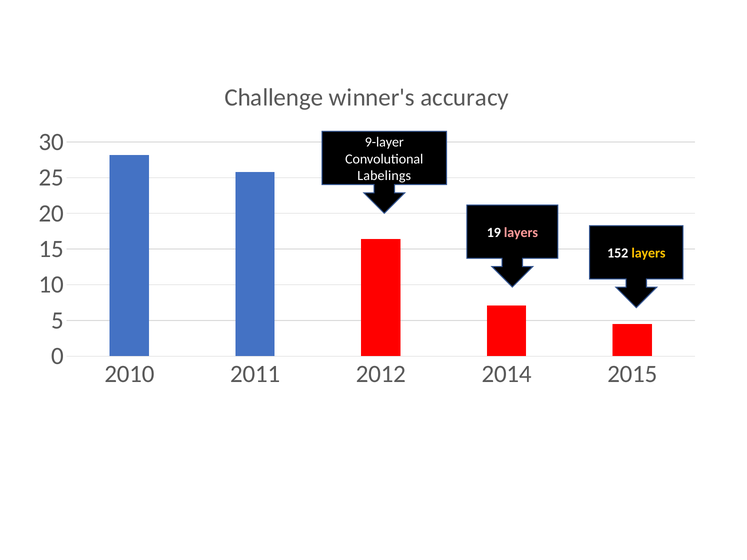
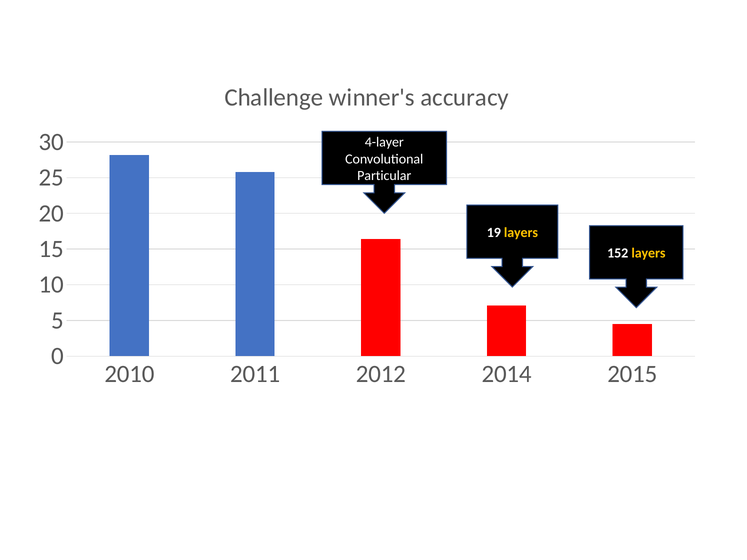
9-layer: 9-layer -> 4-layer (384, 142)
Labelings: Labelings -> Particular (384, 176)
layers colour: pink -> yellow (521, 233)
